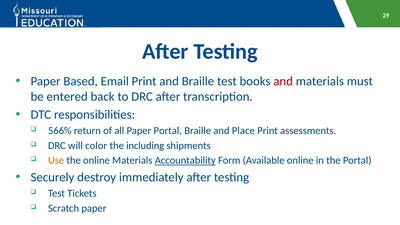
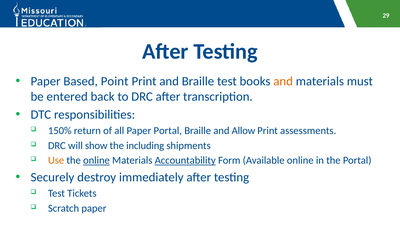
Email: Email -> Point (115, 81)
and colour: red -> orange (283, 81)
566%: 566% -> 150% (60, 131)
Place: Place -> Allow (243, 131)
color: color -> show (96, 146)
online underline: none -> present (96, 161)
